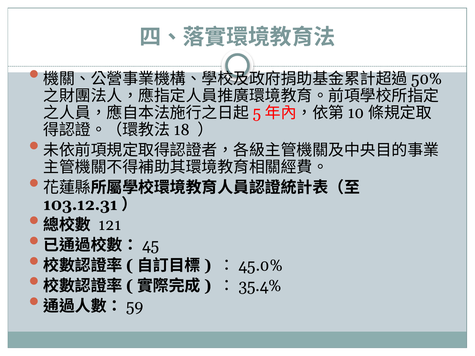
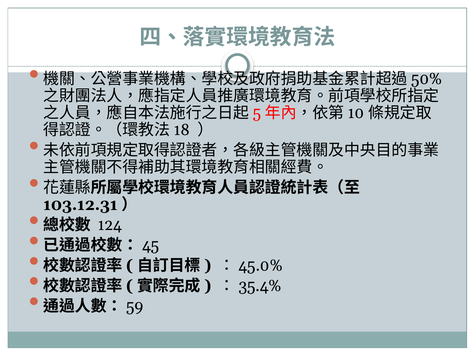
121: 121 -> 124 (110, 225)
